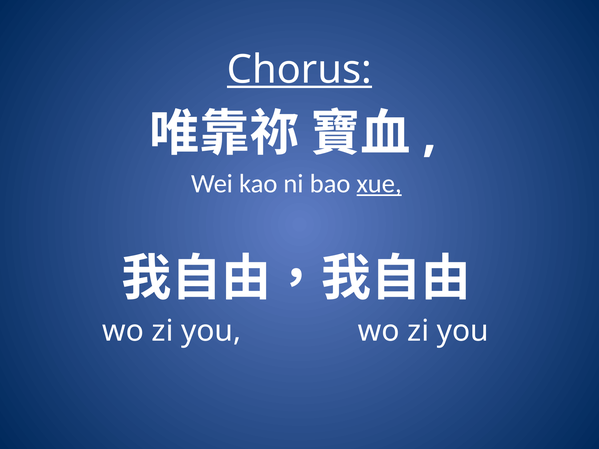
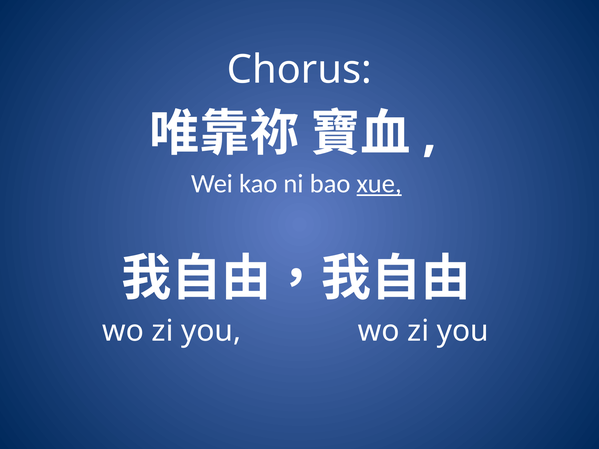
Chorus underline: present -> none (299, 70)
